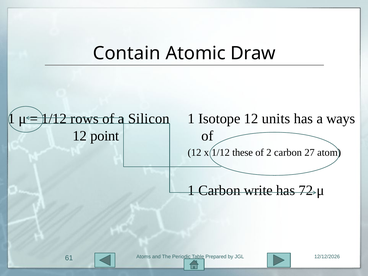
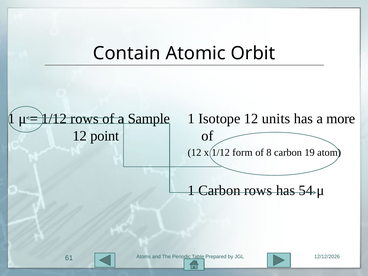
Draw: Draw -> Orbit (253, 53)
Silicon: Silicon -> Sample (149, 119)
ways: ways -> more (341, 119)
these: these -> form (242, 152)
2: 2 -> 8 (269, 152)
27: 27 -> 19 (310, 152)
Carbon write: write -> rows (258, 190)
72: 72 -> 54 (306, 190)
